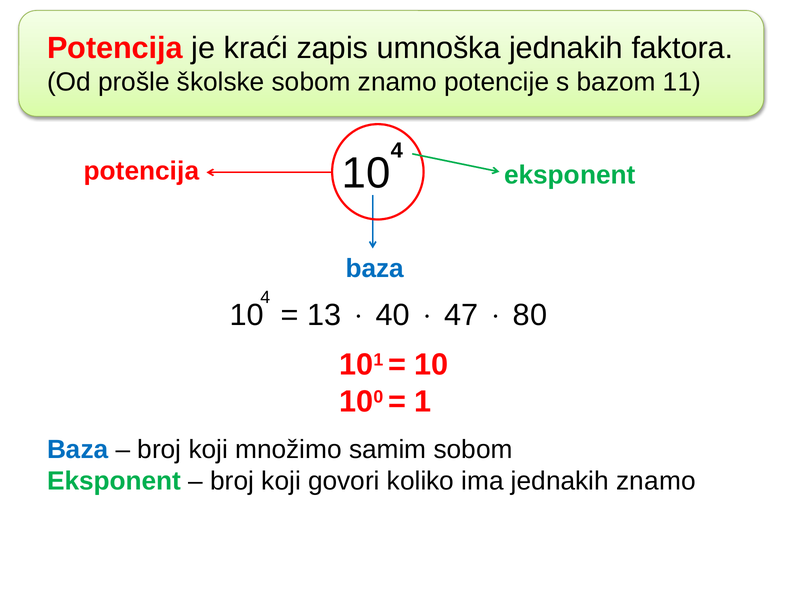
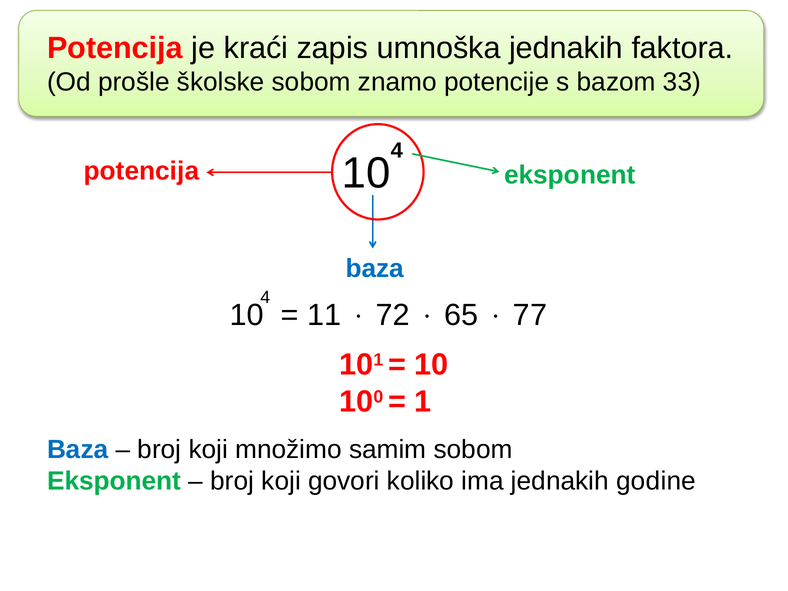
11: 11 -> 33 (682, 82)
13: 13 -> 11 (324, 315)
40: 40 -> 72 (393, 315)
47: 47 -> 65 (461, 315)
80: 80 -> 77 (530, 315)
jednakih znamo: znamo -> godine (656, 481)
